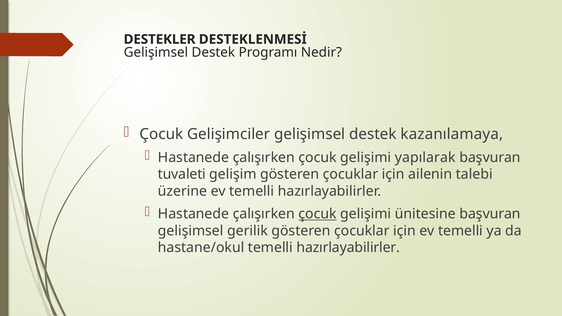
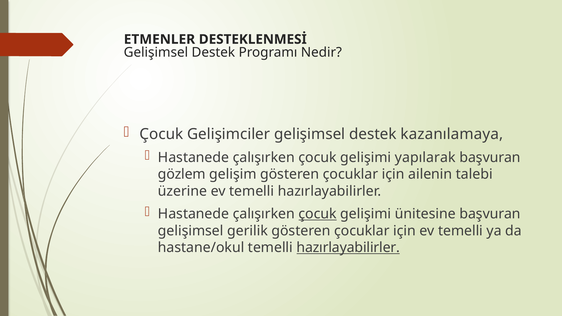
DESTEKLER: DESTEKLER -> ETMENLER (159, 39)
tuvaleti: tuvaleti -> gözlem (182, 174)
hazırlayabilirler underline: none -> present (348, 248)
